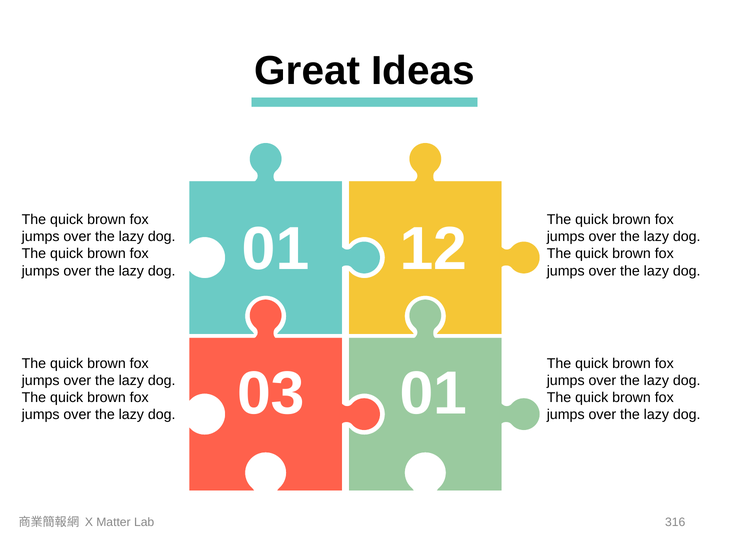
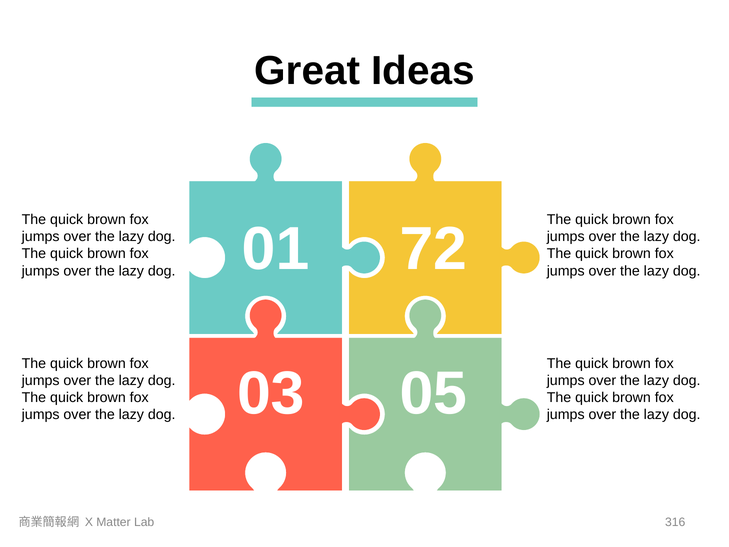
12: 12 -> 72 (433, 249)
03 01: 01 -> 05 (433, 393)
